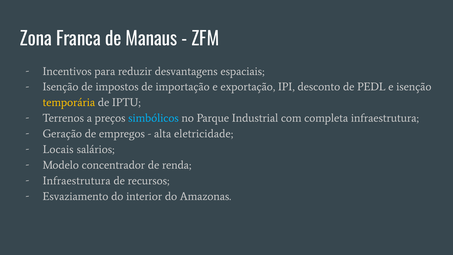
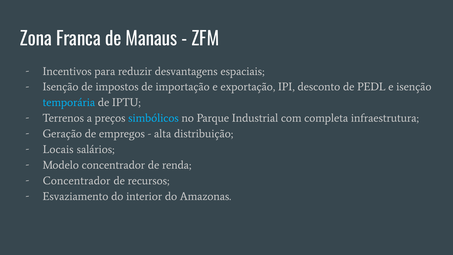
temporária colour: yellow -> light blue (69, 102)
eletricidade: eletricidade -> distribuição (204, 134)
Infraestrutura: Infraestrutura -> Concentrador (77, 181)
